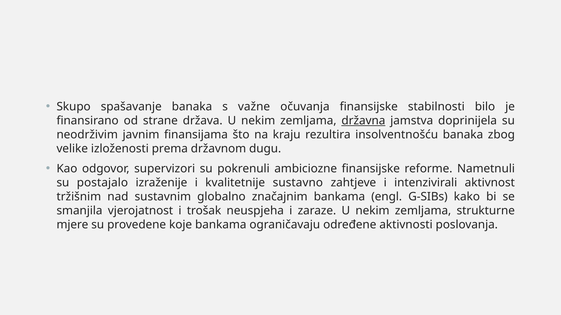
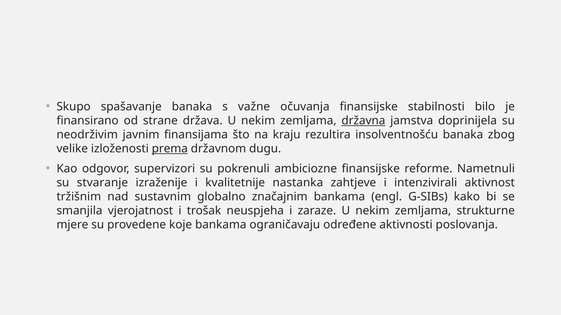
prema underline: none -> present (170, 149)
postajalo: postajalo -> stvaranje (102, 183)
sustavno: sustavno -> nastanka (298, 183)
